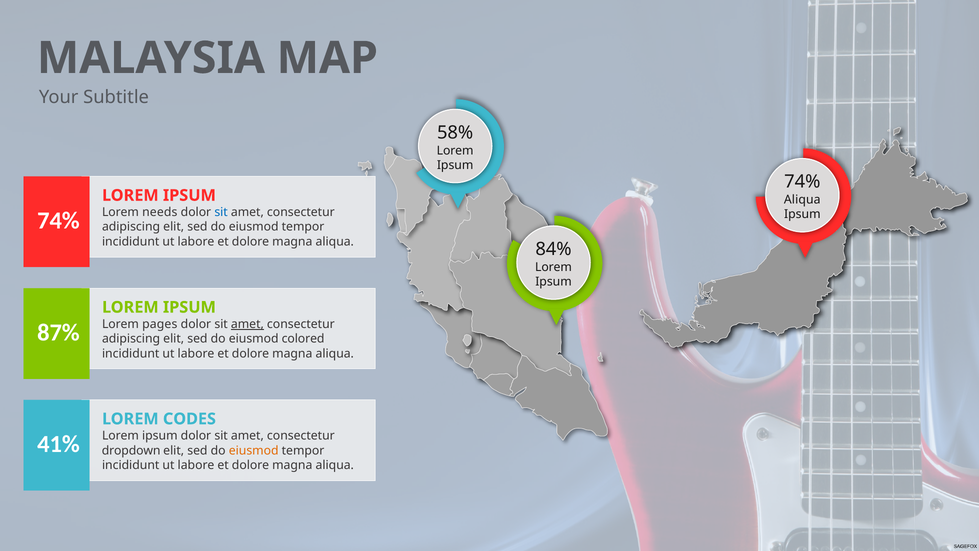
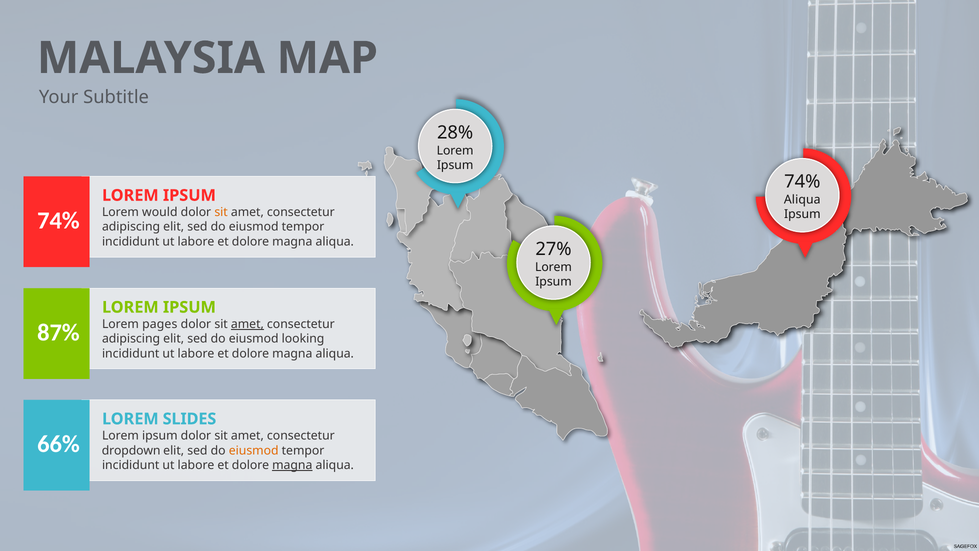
58%: 58% -> 28% (455, 132)
needs: needs -> would (160, 212)
sit colour: blue -> orange (221, 212)
84%: 84% -> 27% (553, 249)
colored: colored -> looking (303, 339)
CODES: CODES -> SLIDES (189, 419)
41%: 41% -> 66% (58, 444)
magna underline: none -> present (292, 465)
